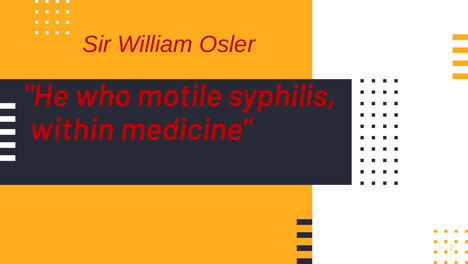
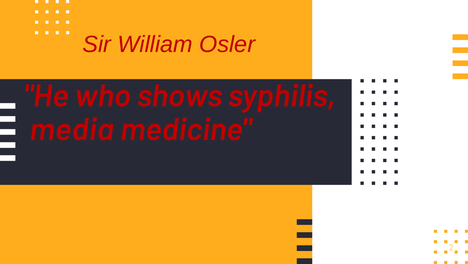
motile: motile -> shows (180, 96)
within: within -> media (72, 130)
